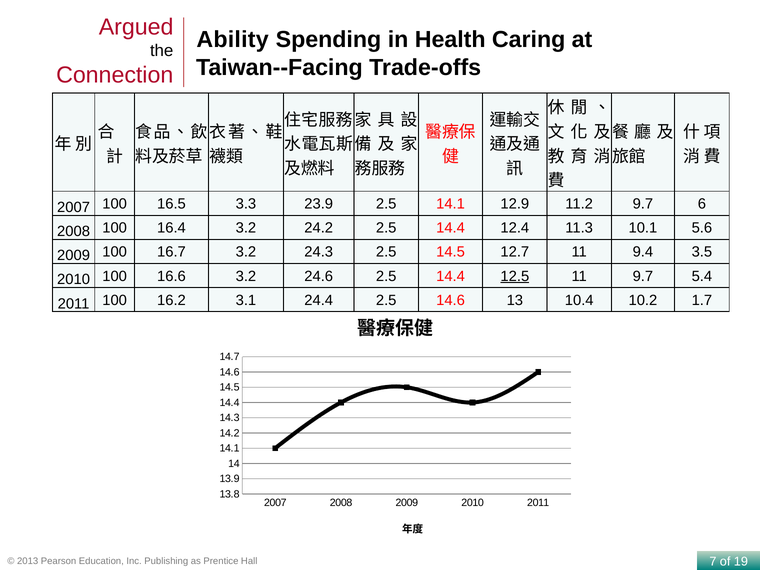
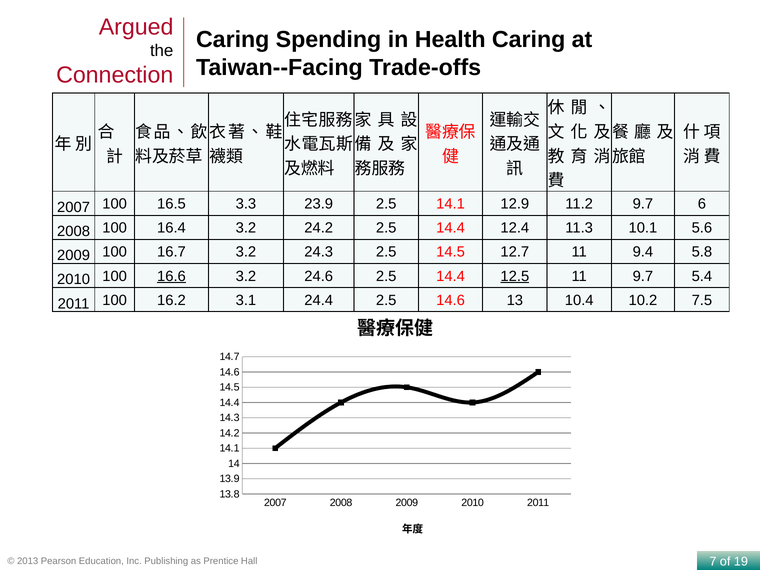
Ability: Ability -> Caring (233, 40)
3.5: 3.5 -> 5.8 (702, 252)
16.6 underline: none -> present (171, 276)
1.7: 1.7 -> 7.5 (702, 300)
